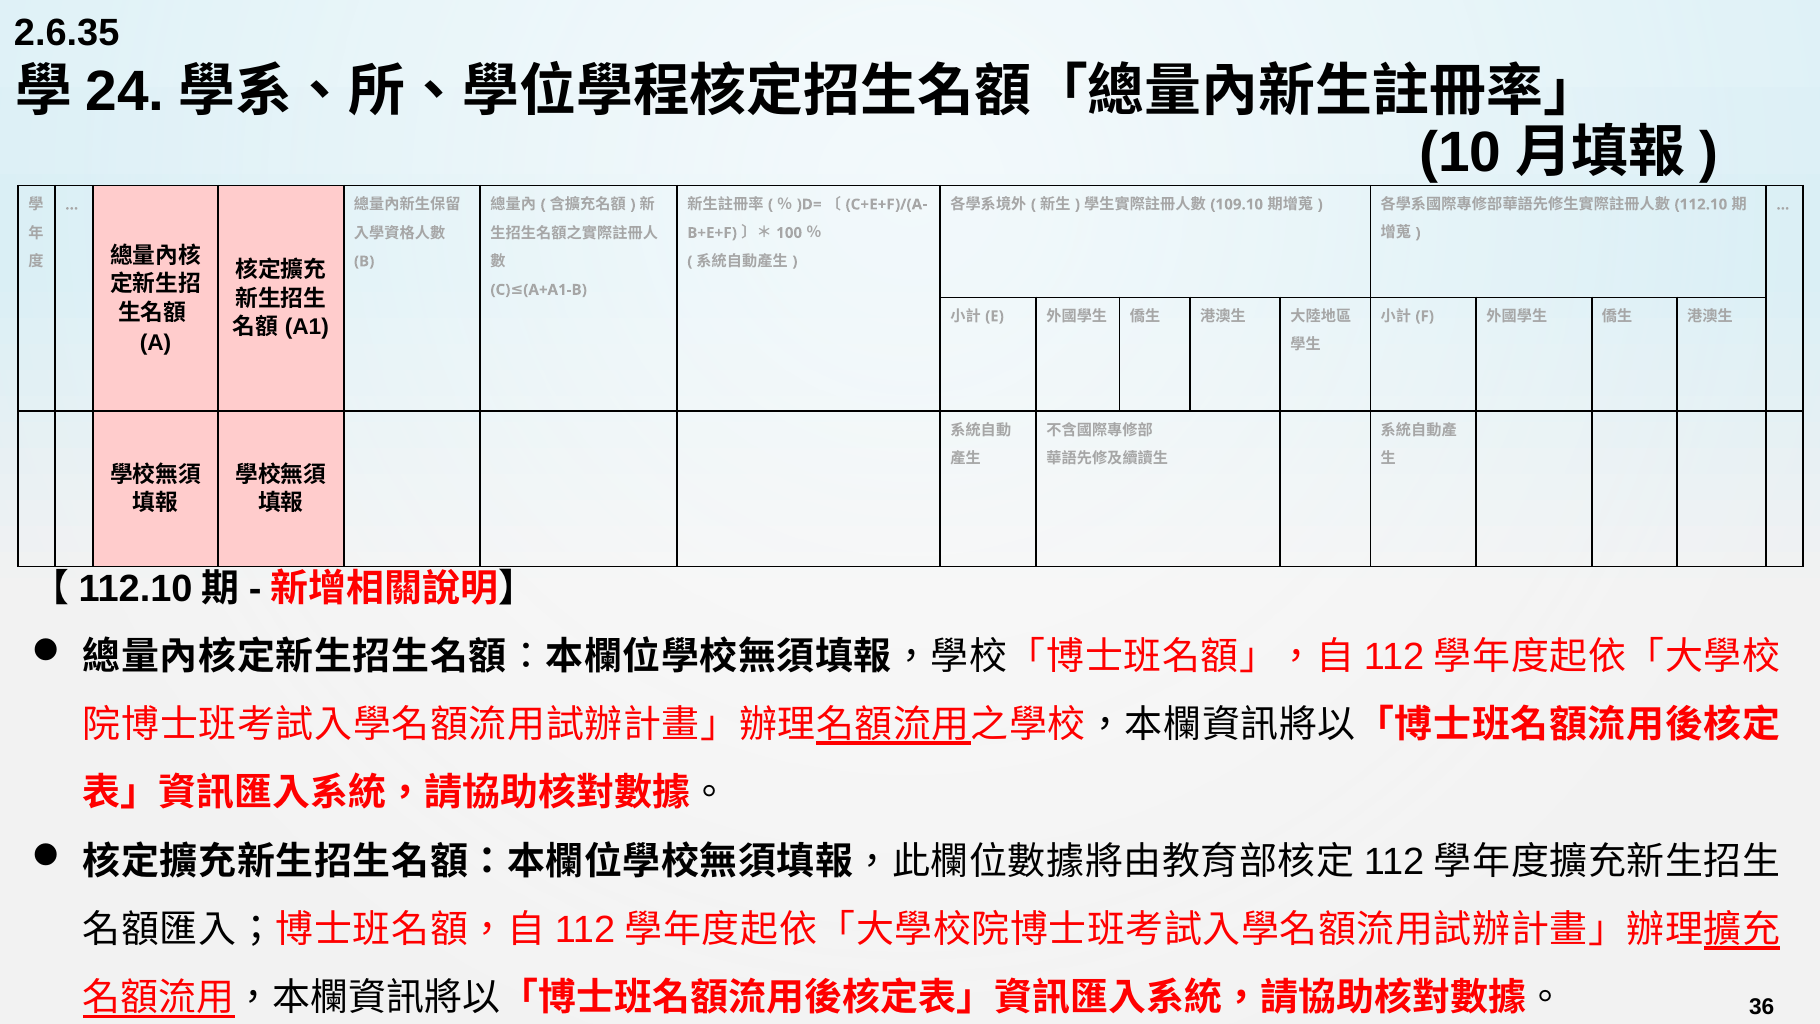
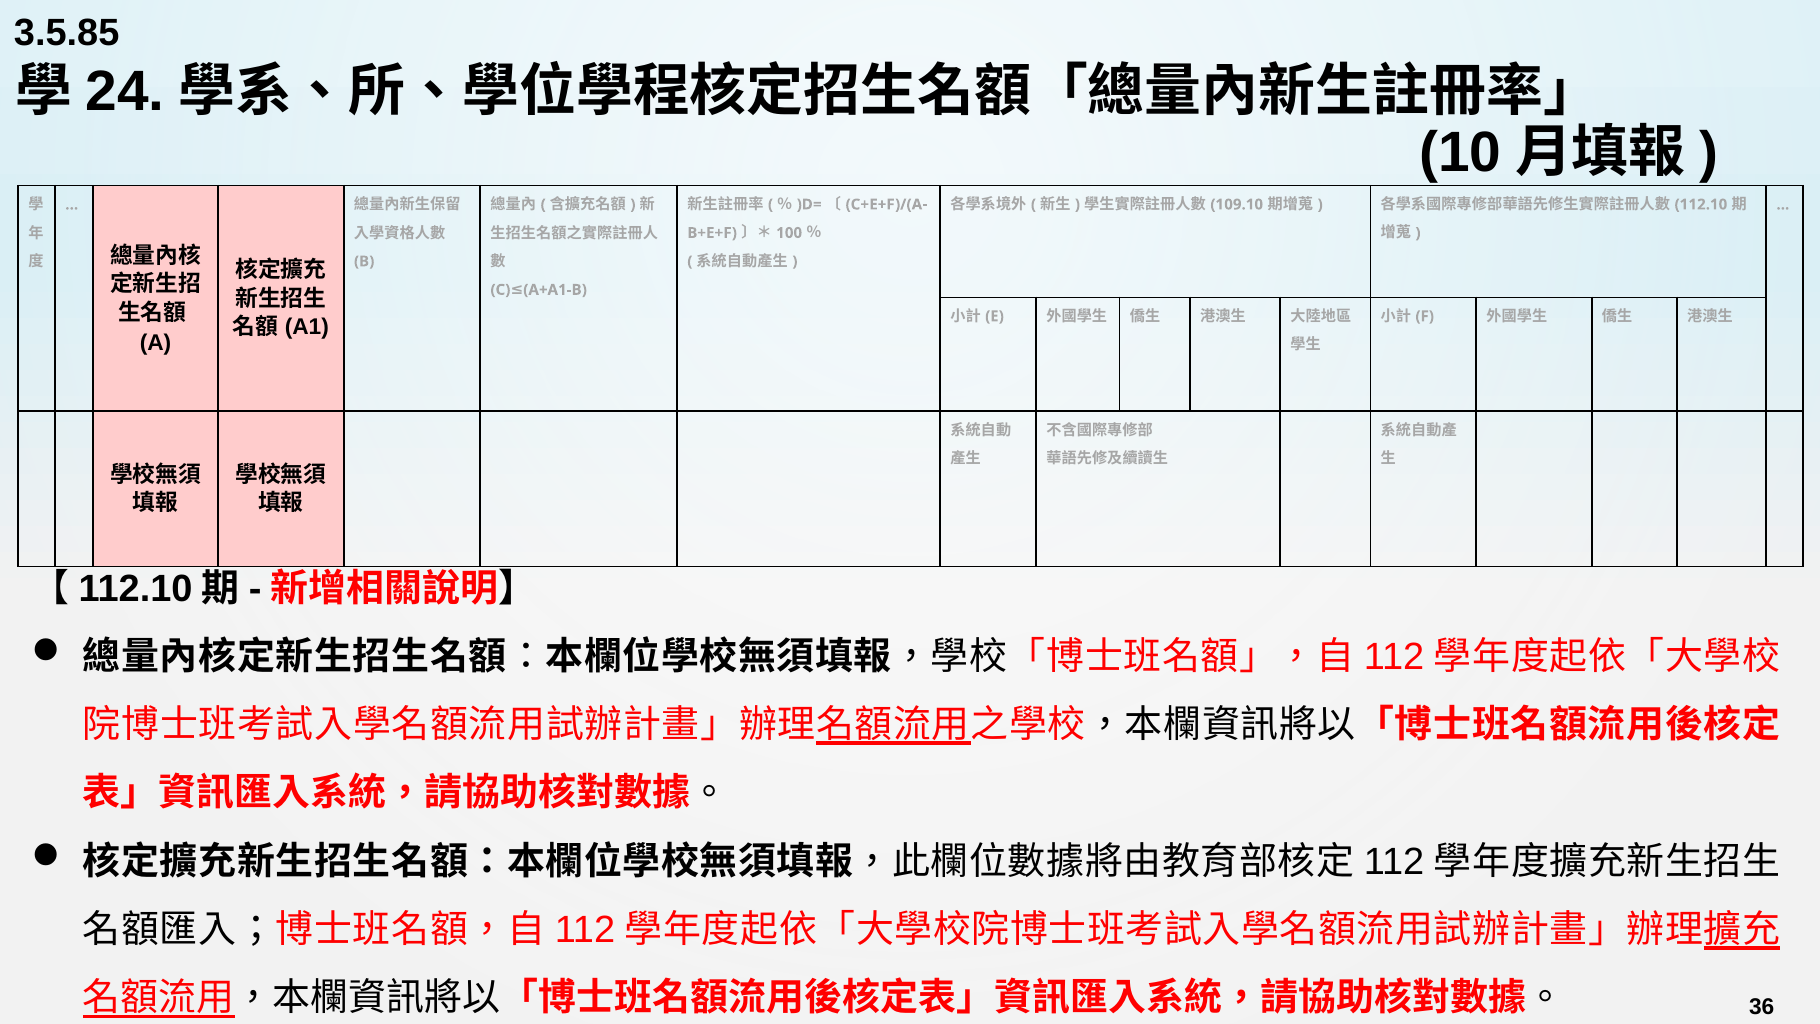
2.6.35: 2.6.35 -> 3.5.85 (67, 33)
